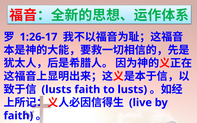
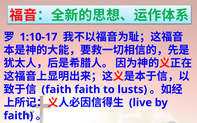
1:26-17: 1:26-17 -> 1:10-17 (39, 37)
lusts: lusts -> faith (57, 90)
